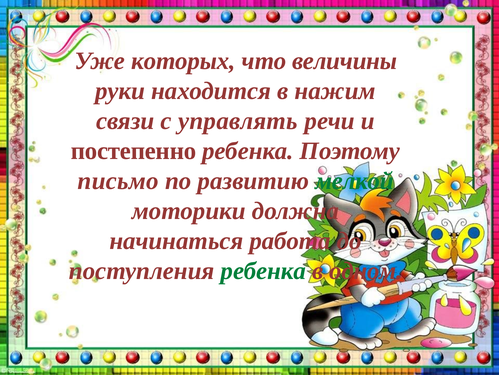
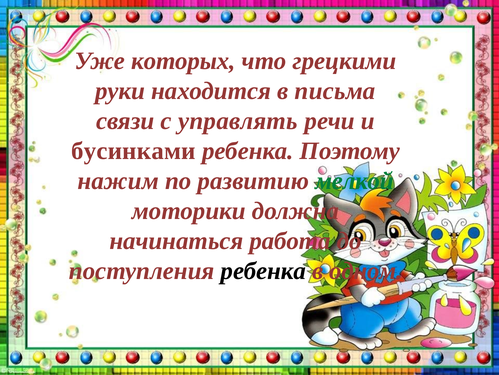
величины: величины -> грецкими (344, 61)
нажим: нажим -> письма (335, 91)
постепенно: постепенно -> бусинками (133, 151)
письмо: письмо -> нажим (118, 181)
ребенка colour: green -> black (263, 270)
